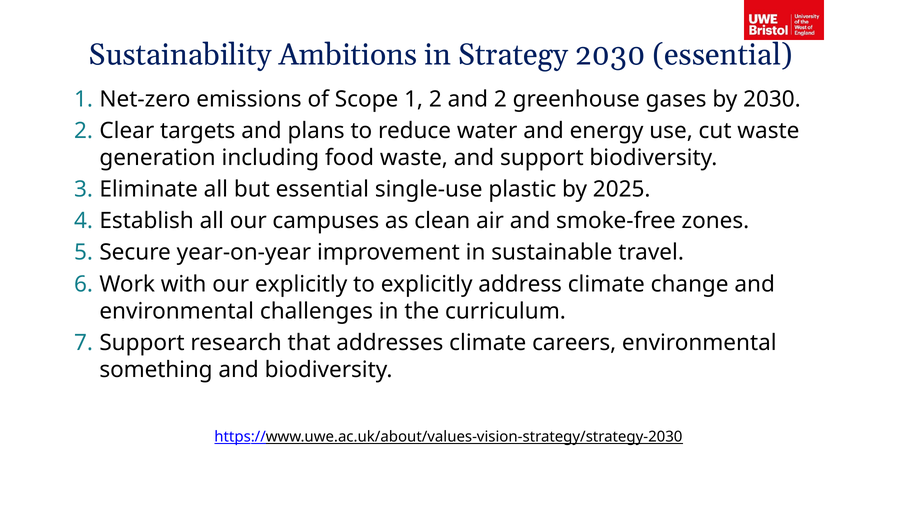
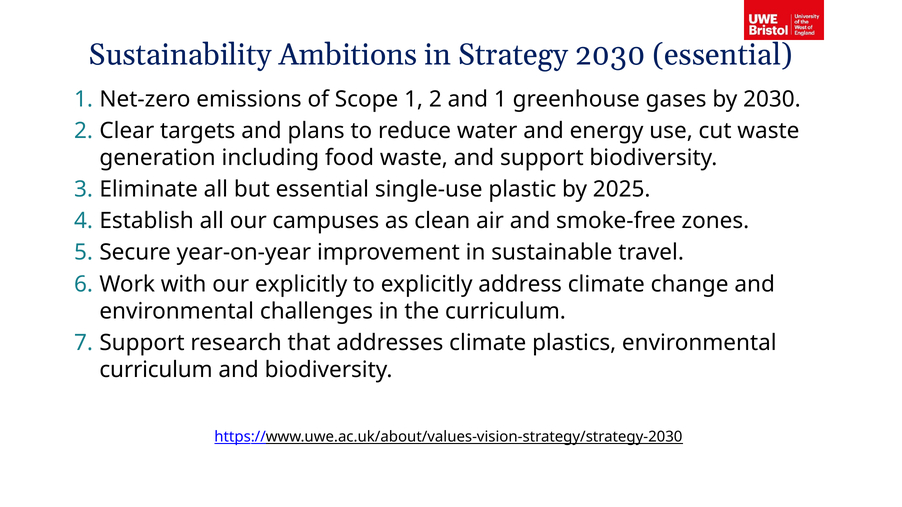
and 2: 2 -> 1 (500, 99)
careers: careers -> plastics (574, 343)
something: something -> curriculum (156, 370)
